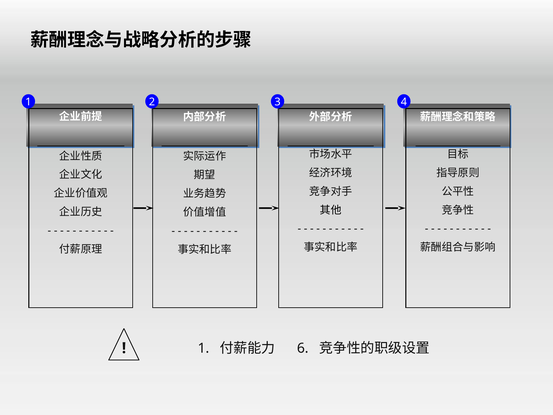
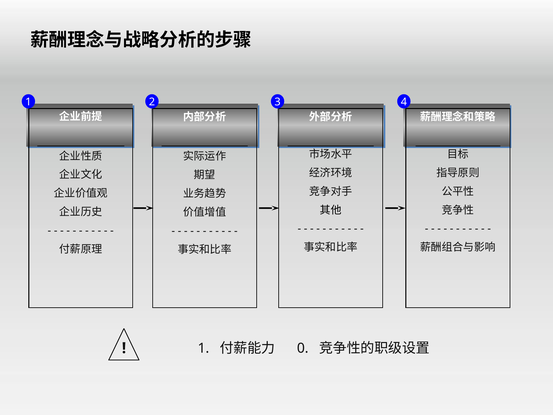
6: 6 -> 0 (303, 348)
